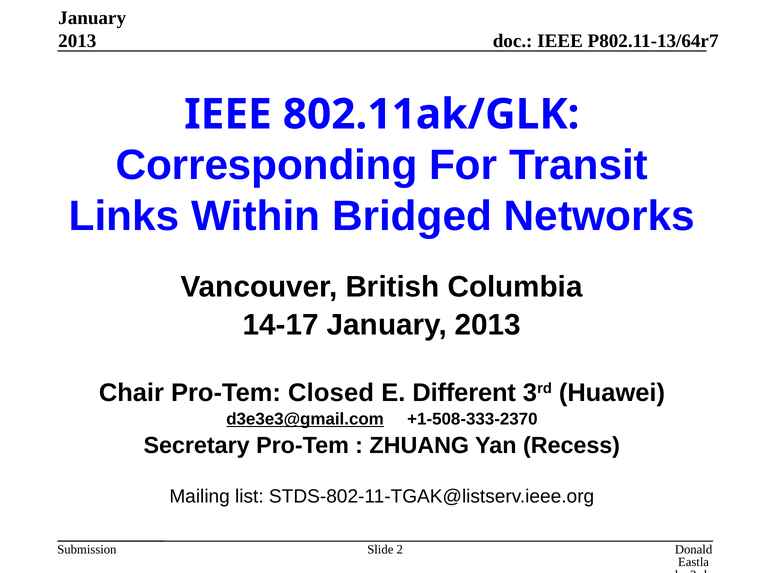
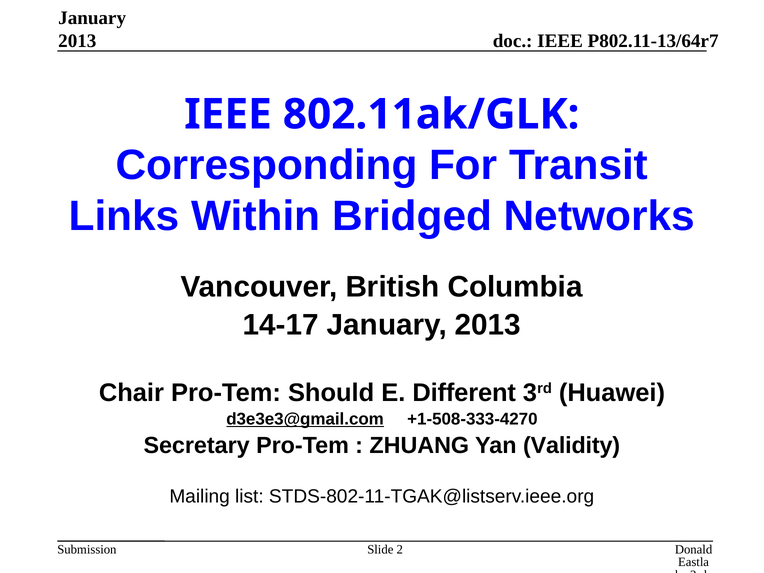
Closed: Closed -> Should (331, 393)
+1-508-333-2370: +1-508-333-2370 -> +1-508-333-4270 (472, 419)
Recess: Recess -> Validity (572, 445)
